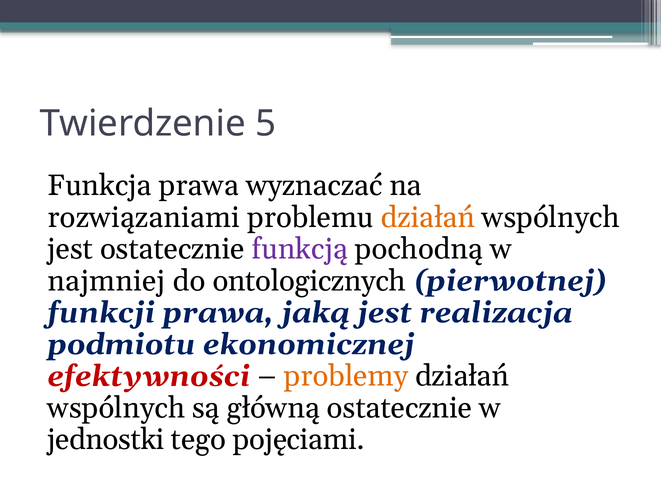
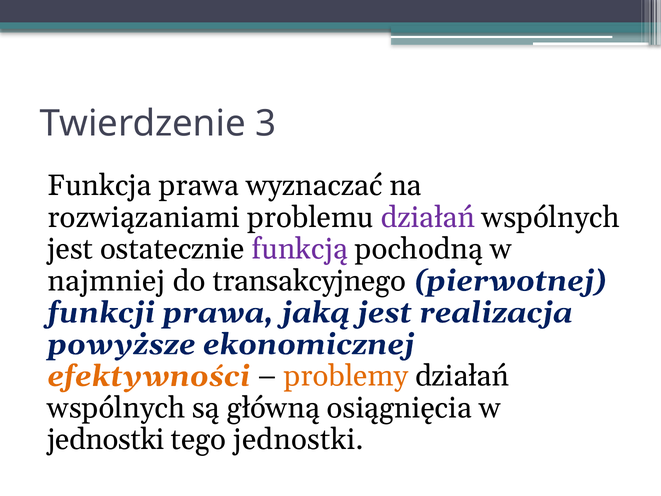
5: 5 -> 3 (266, 124)
działań colour: orange -> purple (428, 217)
ontologicznych: ontologicznych -> transakcyjnego (309, 281)
podmiotu: podmiotu -> powyższe (121, 344)
efektywności colour: red -> orange (149, 376)
główną ostatecznie: ostatecznie -> osiągnięcia (399, 408)
tego pojęciami: pojęciami -> jednostki (298, 440)
